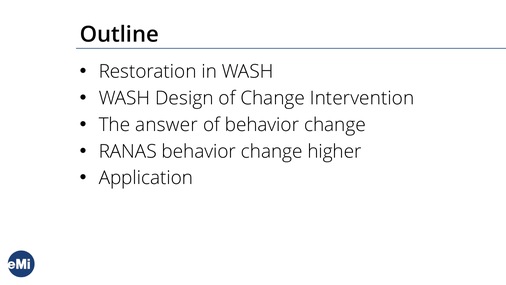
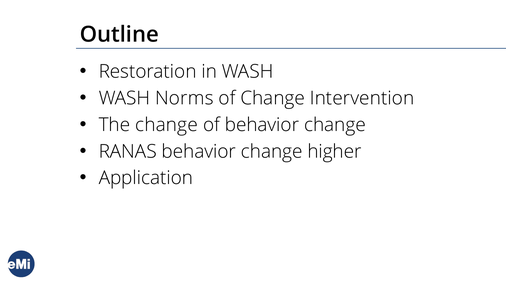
Design: Design -> Norms (184, 98)
The answer: answer -> change (166, 125)
